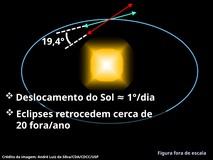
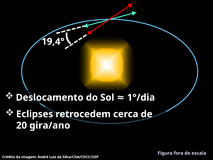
fora/ano: fora/ano -> gira/ano (50, 125)
